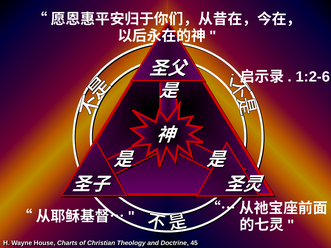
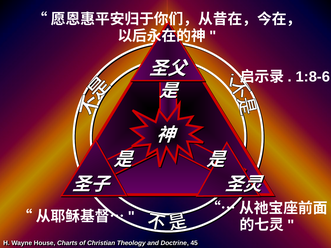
1:2-6: 1:2-6 -> 1:8-6 (313, 77)
